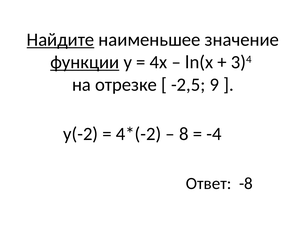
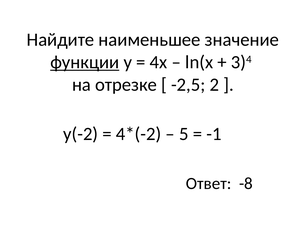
Найдите underline: present -> none (60, 40)
9: 9 -> 2 (214, 85)
8: 8 -> 5 (184, 134)
-4: -4 -> -1 (214, 134)
